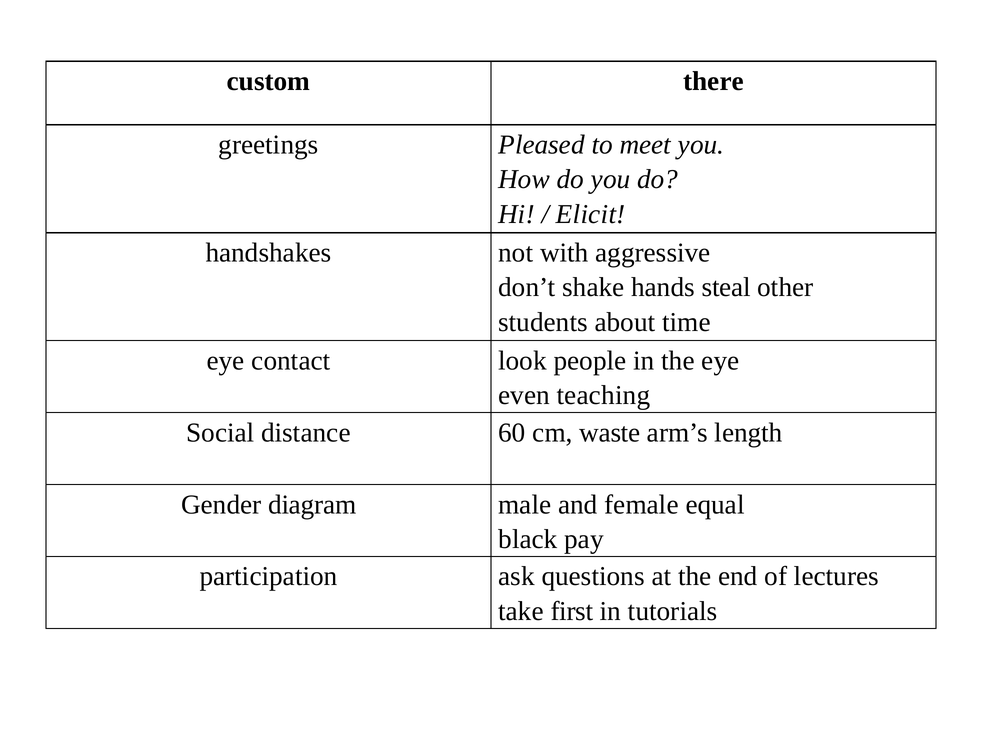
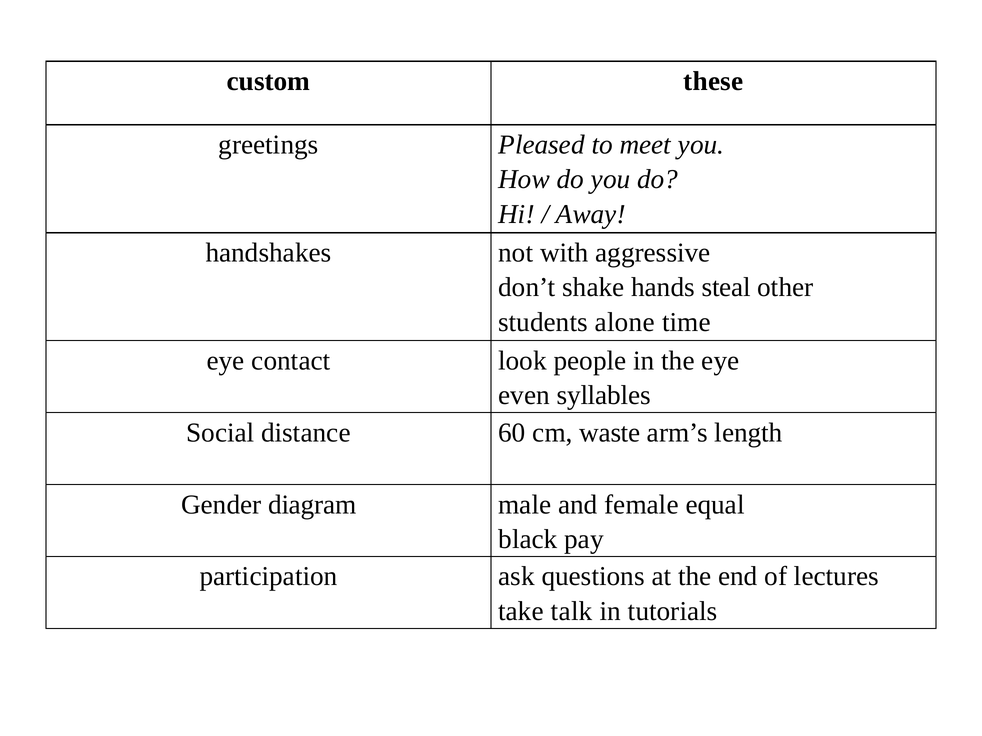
there: there -> these (713, 81)
Elicit: Elicit -> Away (591, 214)
about: about -> alone (625, 322)
teaching: teaching -> syllables (604, 396)
first: first -> talk (572, 612)
